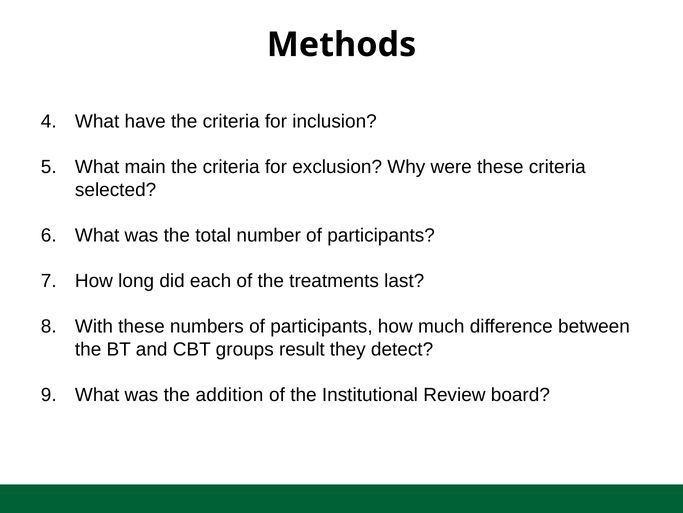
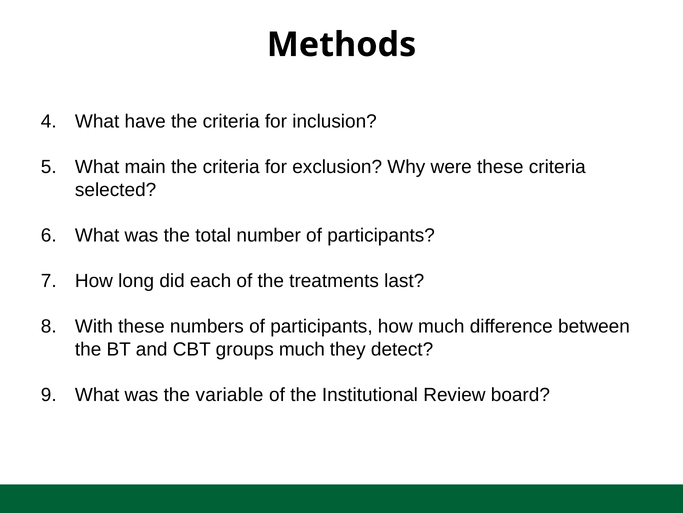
groups result: result -> much (302, 349)
addition: addition -> variable (230, 395)
